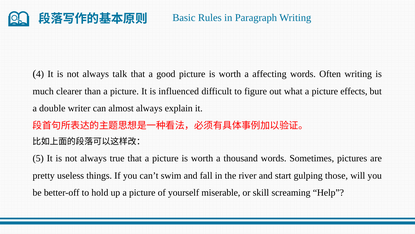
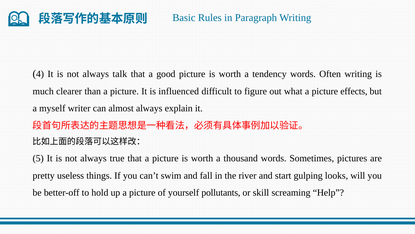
affecting: affecting -> tendency (269, 74)
double: double -> myself (52, 108)
those: those -> looks (337, 175)
miserable: miserable -> pollutants (221, 192)
